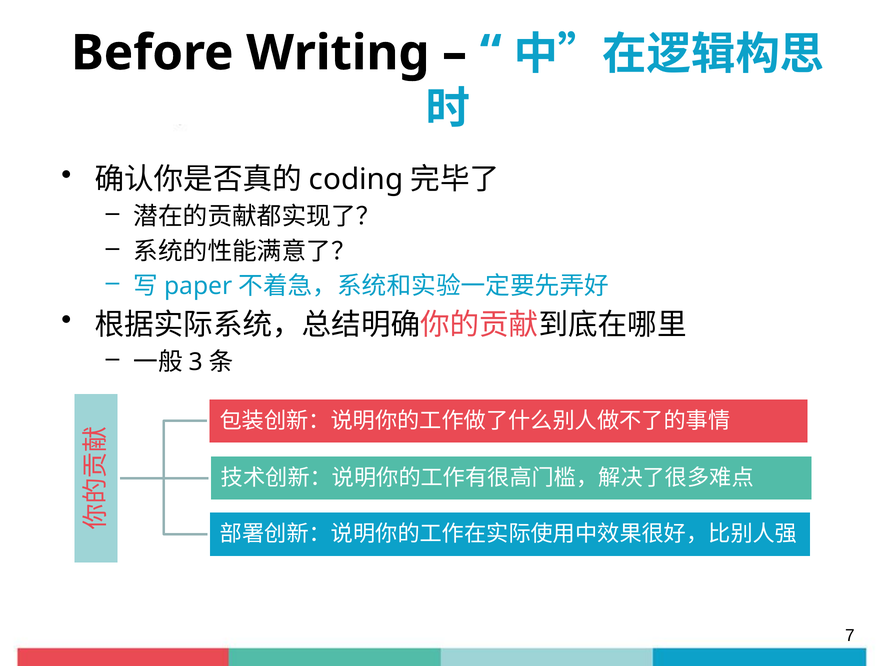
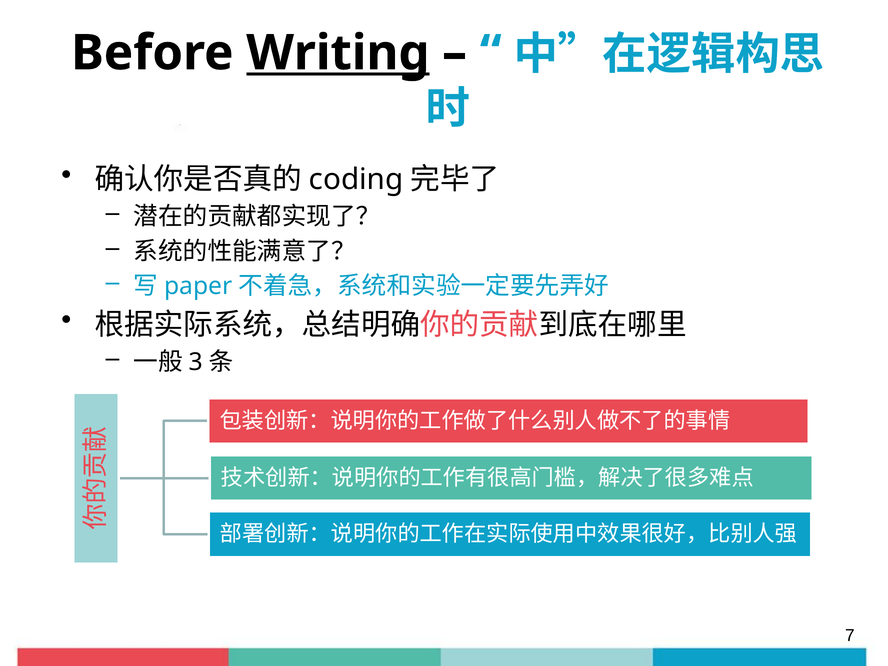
Writing underline: none -> present (338, 53)
